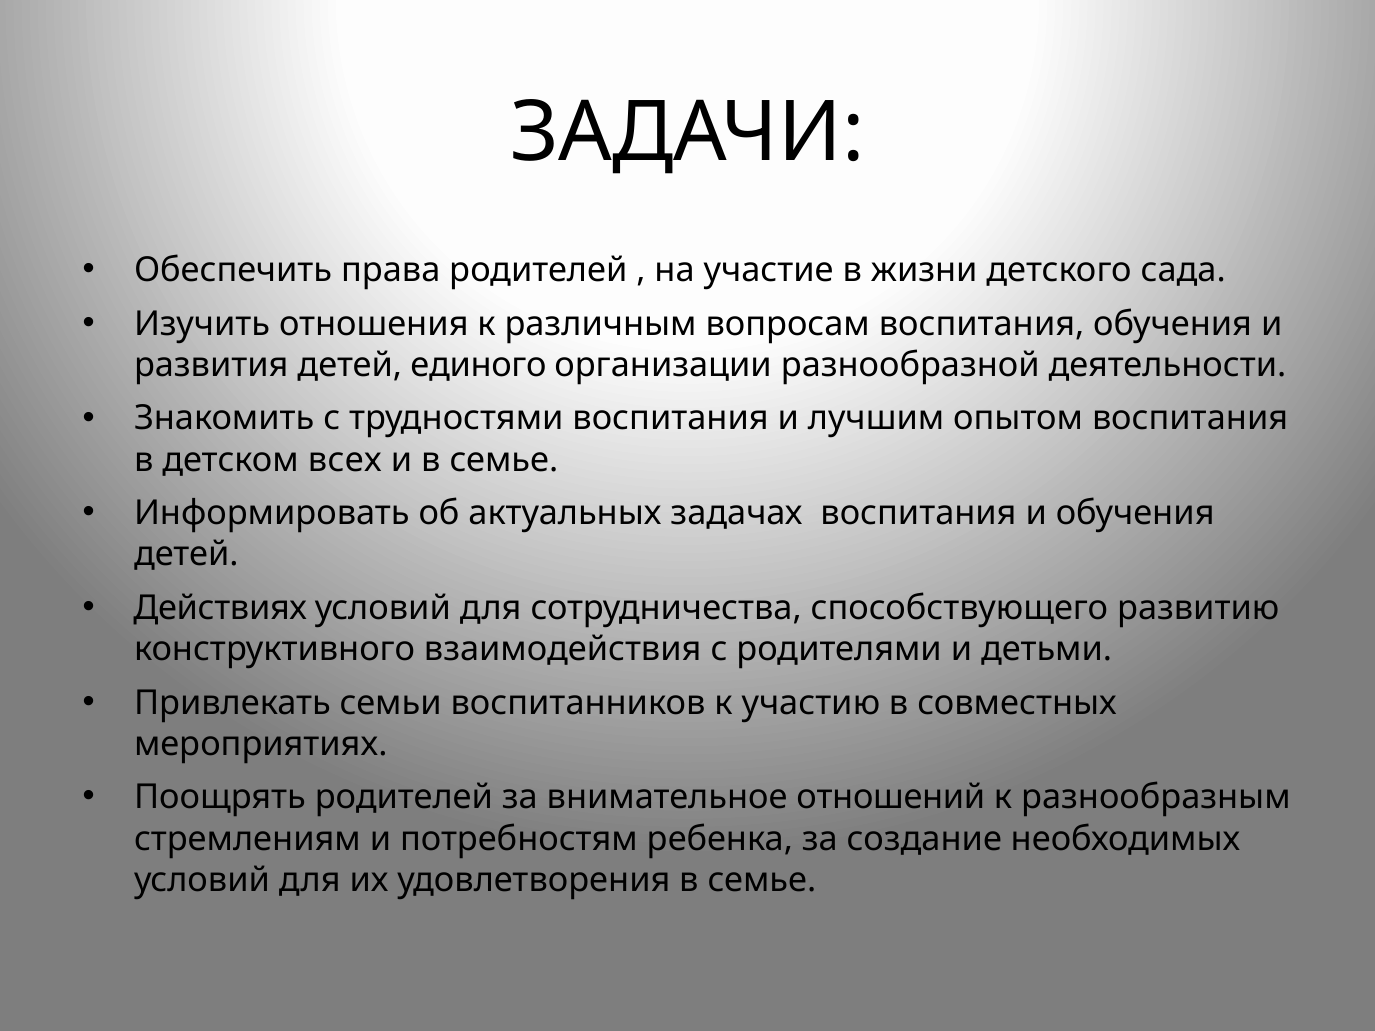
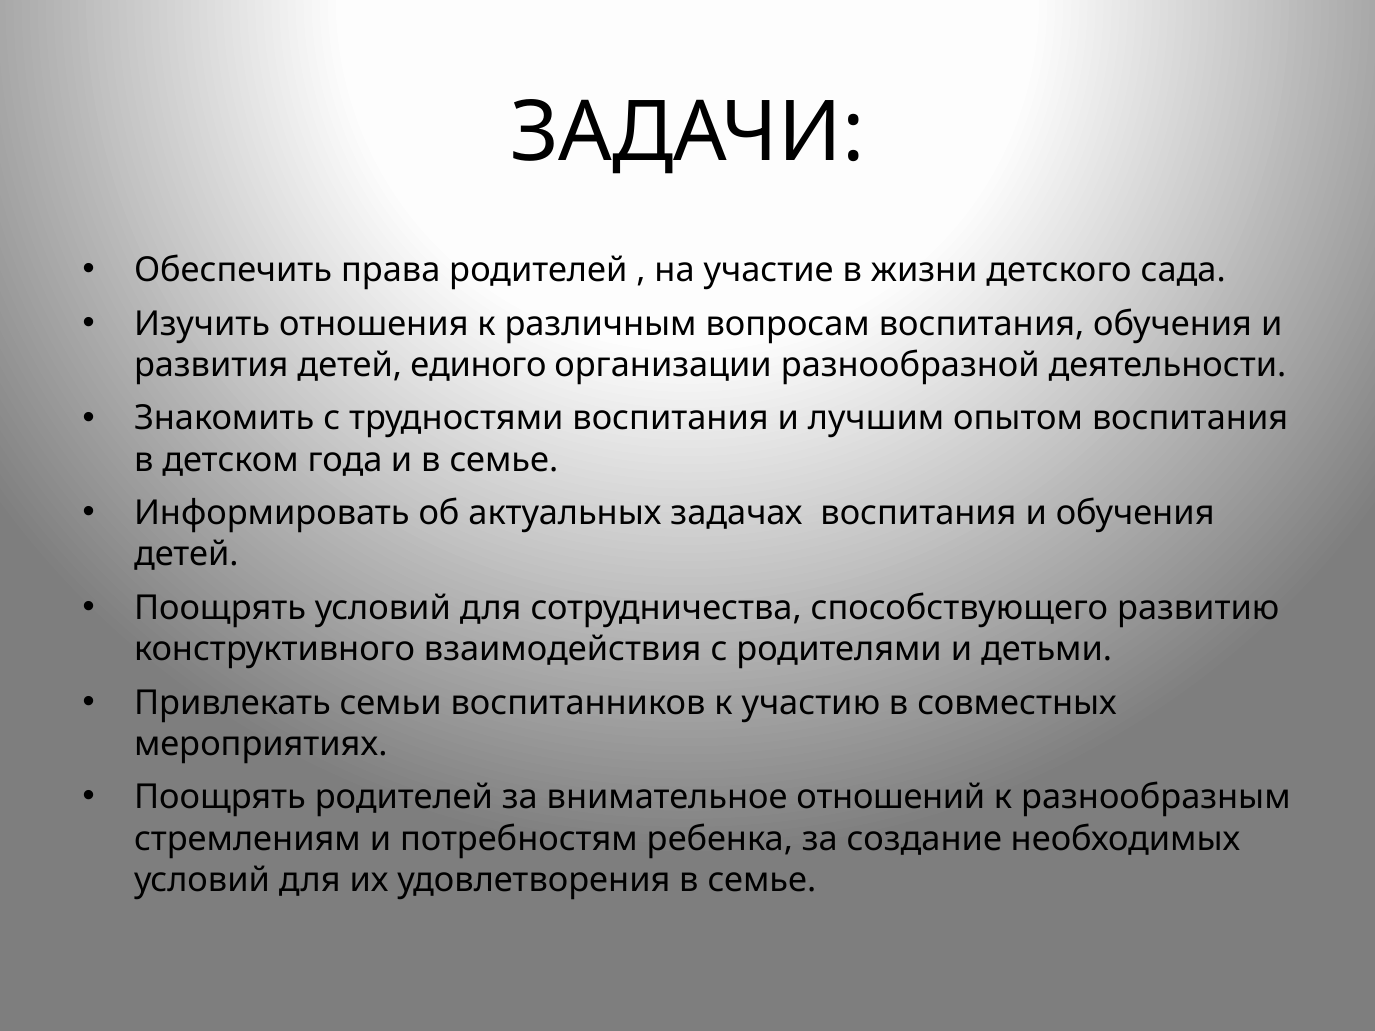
всех: всех -> года (345, 460)
Действиях: Действиях -> Поощрять (220, 608)
